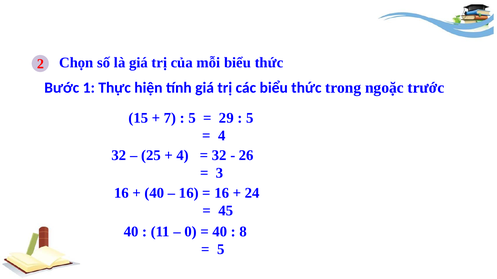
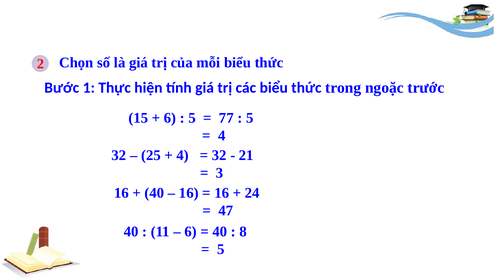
7: 7 -> 6 (170, 118)
29: 29 -> 77 (226, 118)
26: 26 -> 21 (246, 156)
45: 45 -> 47 (226, 211)
0: 0 -> 6 (191, 232)
